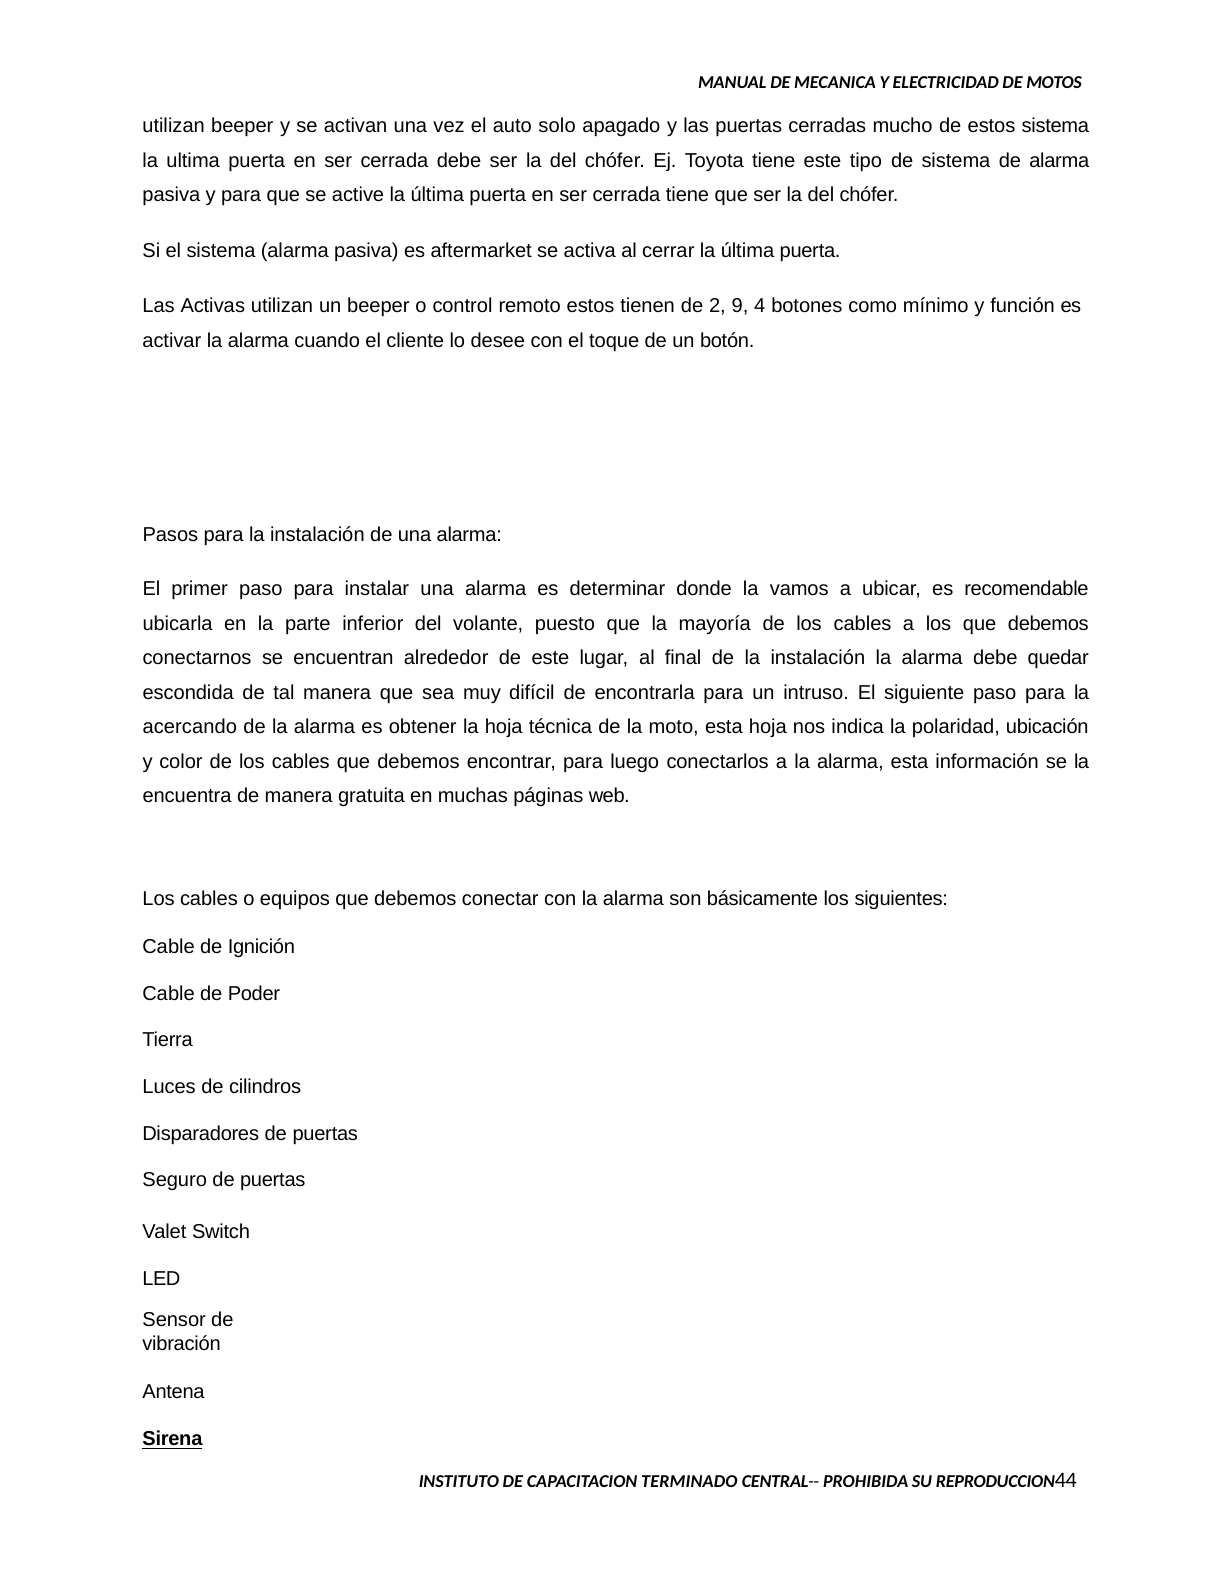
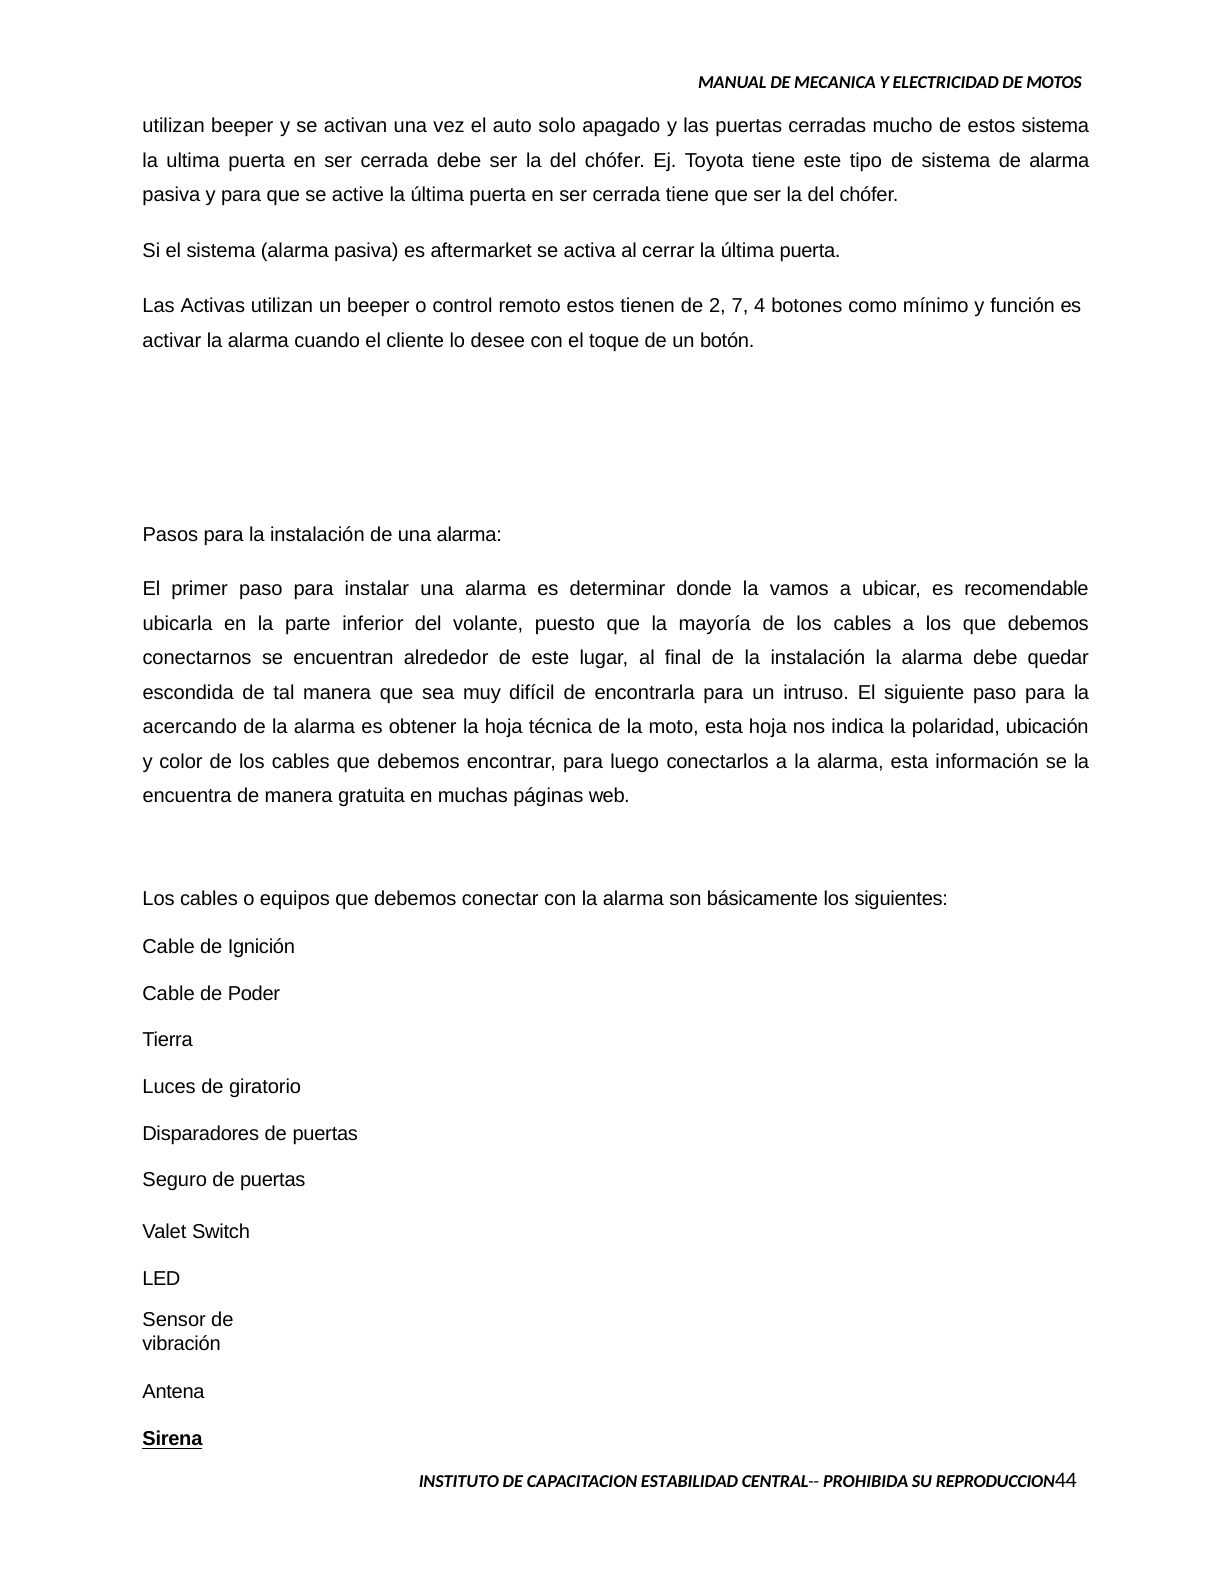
9: 9 -> 7 (740, 306)
cilindros: cilindros -> giratorio (265, 1087)
TERMINADO: TERMINADO -> ESTABILIDAD (690, 1481)
